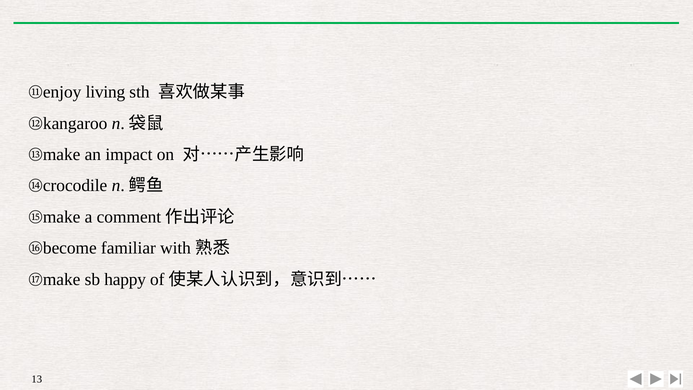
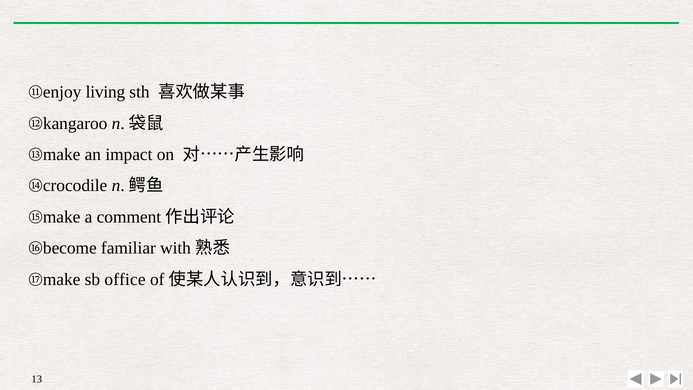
happy: happy -> office (125, 279)
